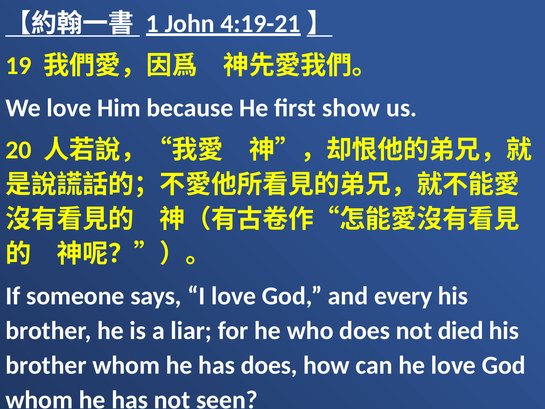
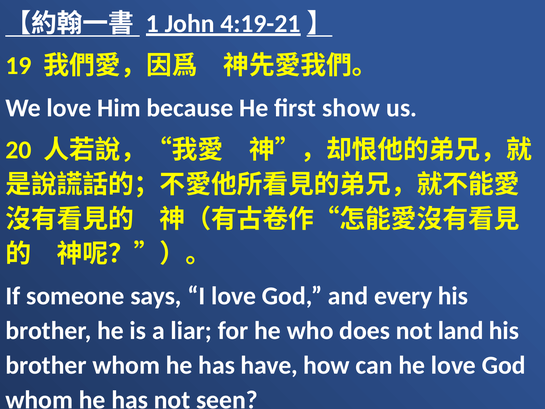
died: died -> land (461, 330)
has does: does -> have (269, 365)
